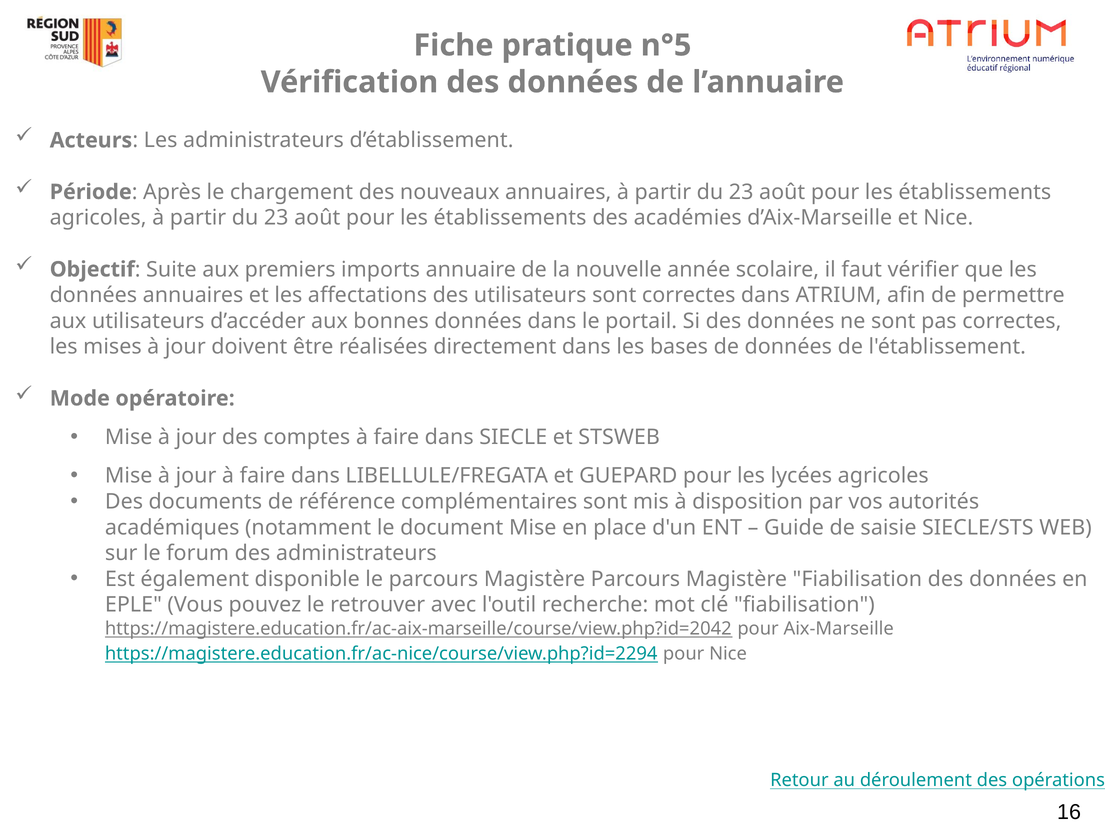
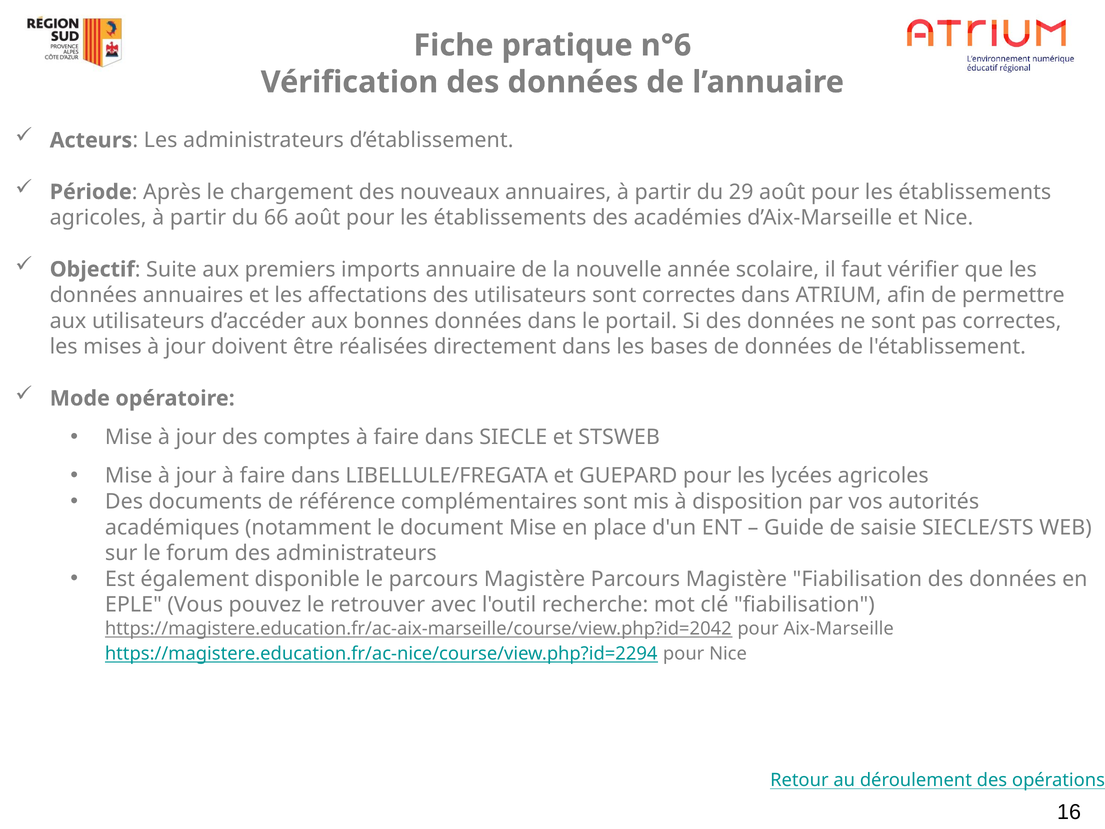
n°5: n°5 -> n°6 (666, 45)
23: 23 -> 29 (741, 192)
23: 23 -> 66 (276, 218)
